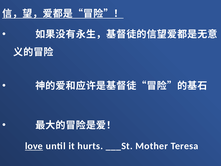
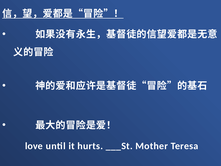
love underline: present -> none (34, 146)
